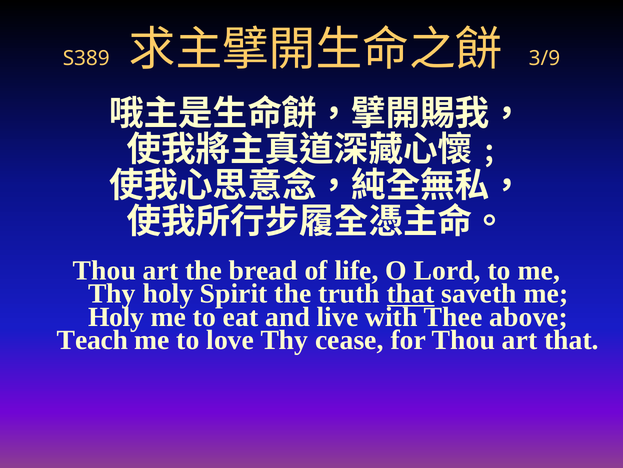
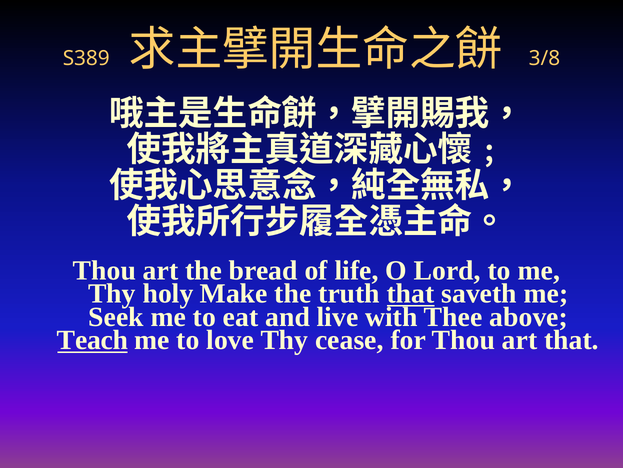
3/9: 3/9 -> 3/8 (544, 59)
Spirit: Spirit -> Make (234, 293)
Holy: Holy -> Seek (116, 317)
Teach underline: none -> present (92, 340)
